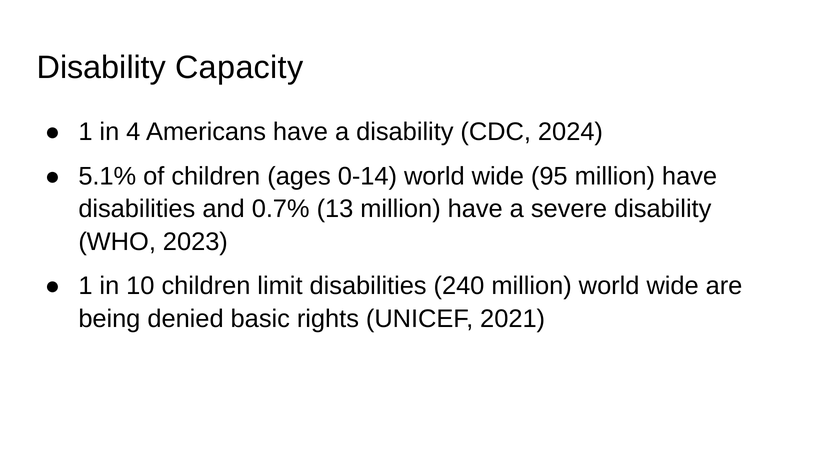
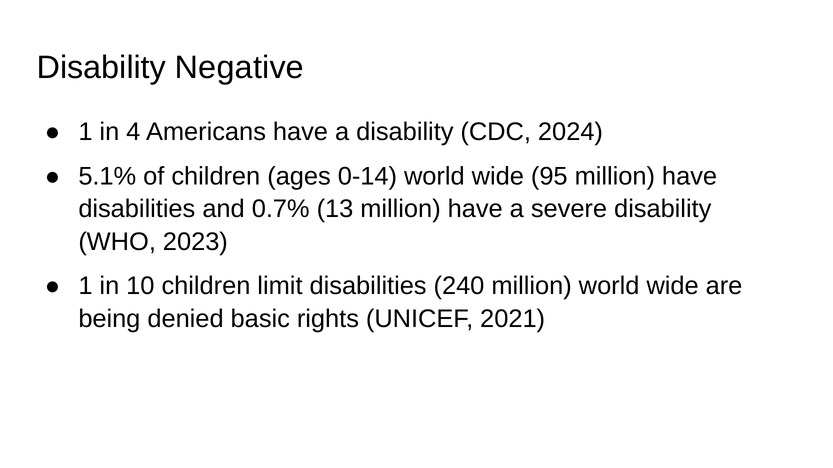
Capacity: Capacity -> Negative (239, 67)
